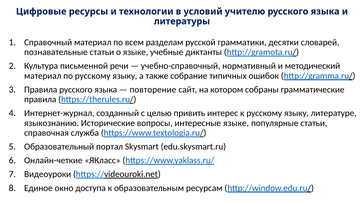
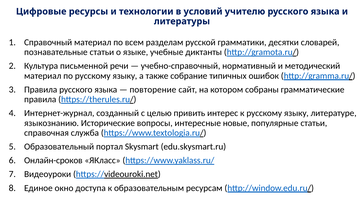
интересные языке: языке -> новые (236, 123)
Онлайн-четкие: Онлайн-четкие -> Онлайн-сроков (53, 160)
